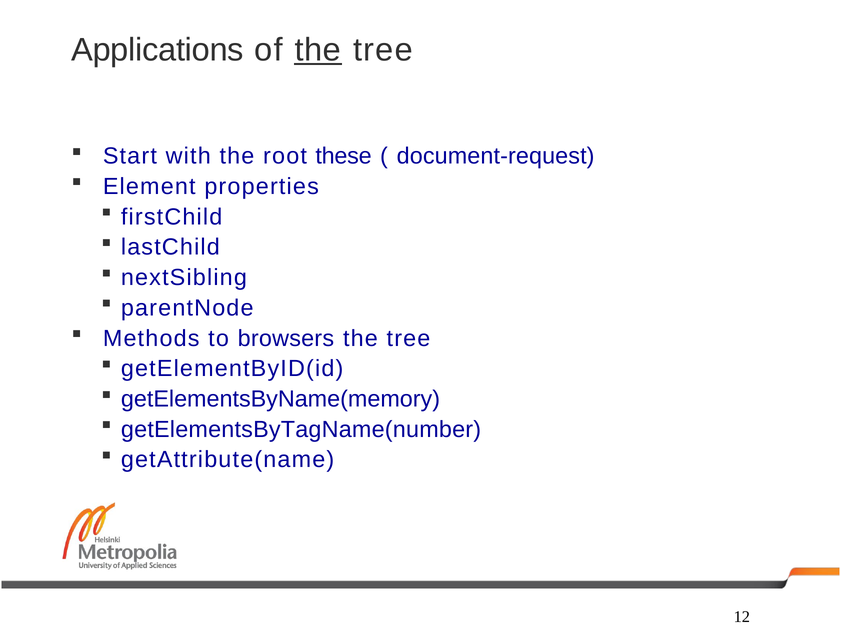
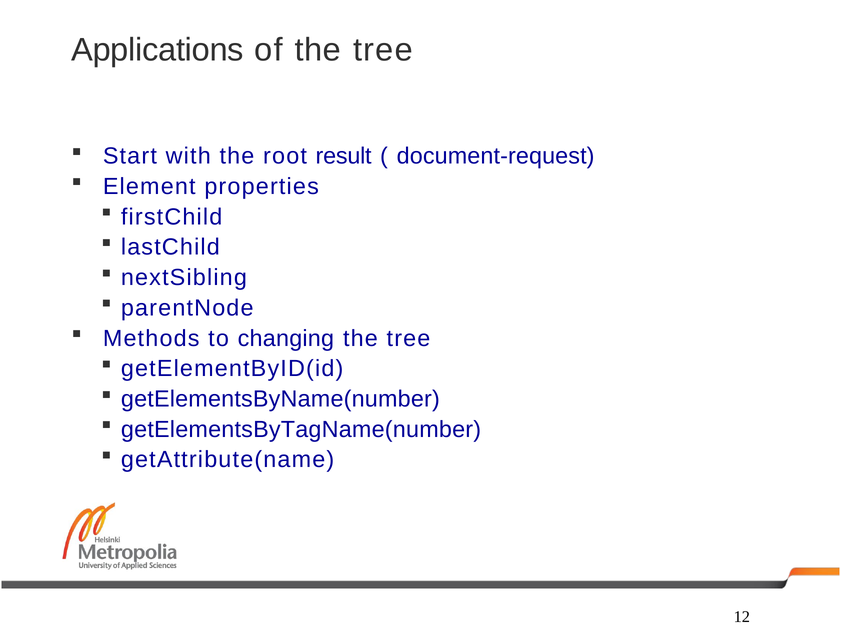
the underline: present -> none (318, 50)
these: these -> result (344, 156)
browsers: browsers -> changing (286, 339)
getElementsByName(memory: getElementsByName(memory -> getElementsByName(number (280, 400)
